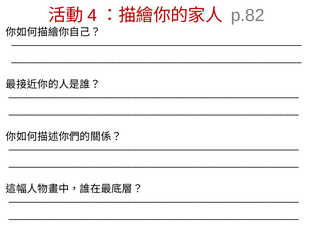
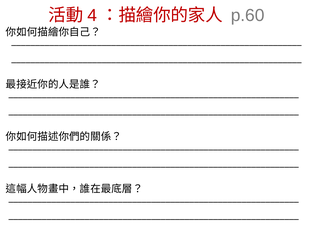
p.82: p.82 -> p.60 (248, 15)
